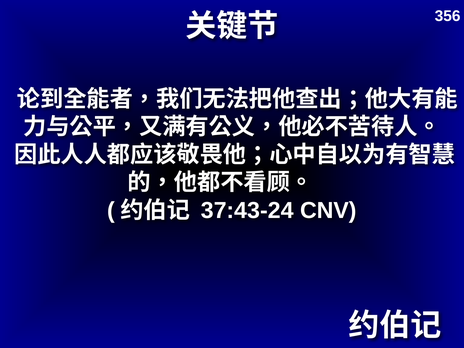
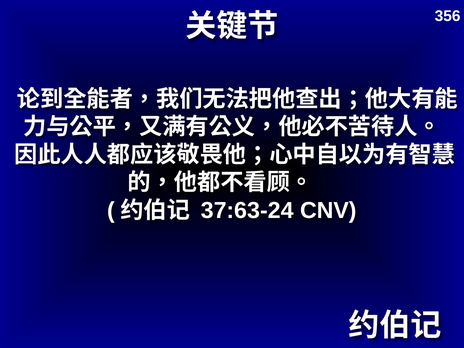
37:43-24: 37:43-24 -> 37:63-24 (247, 211)
